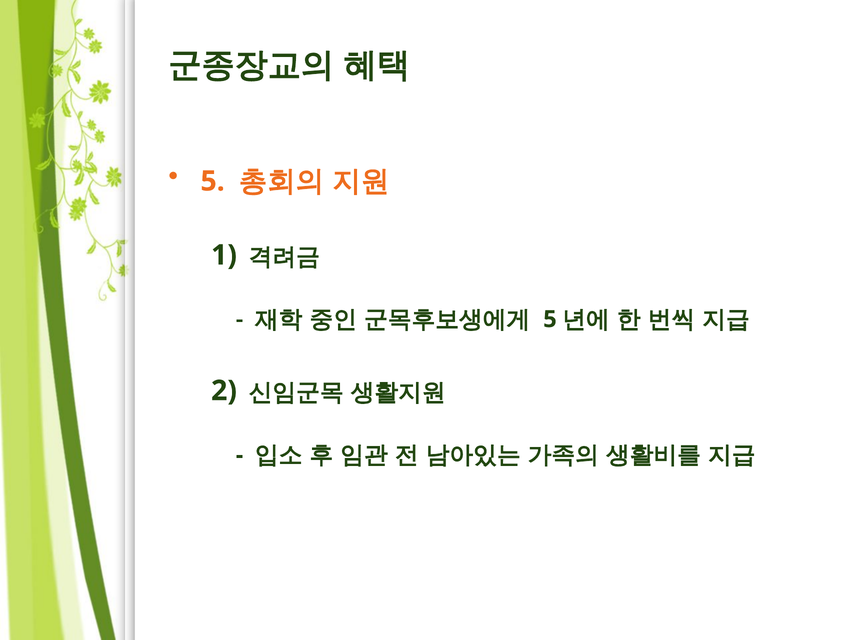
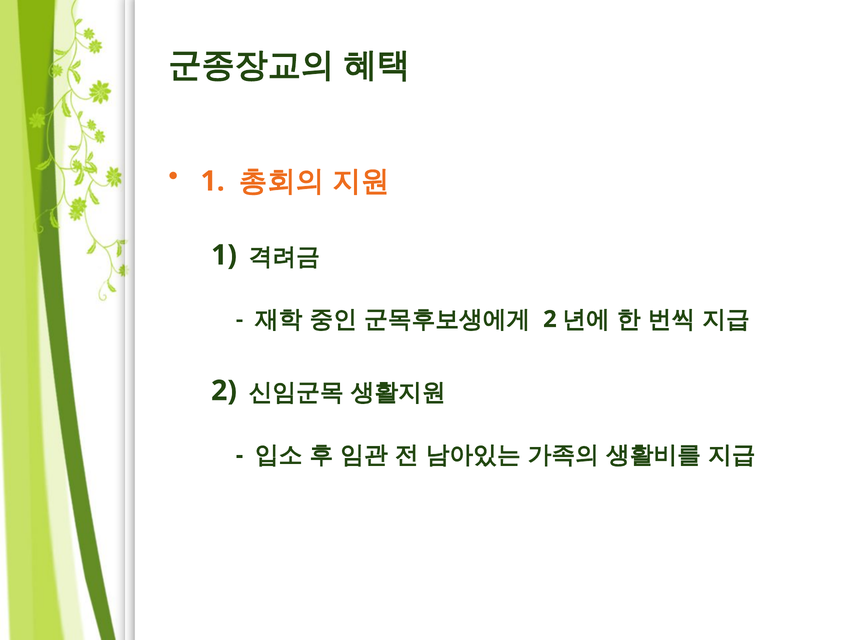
5: 5 -> 1 (213, 181)
5: 5 -> 2 (550, 319)
